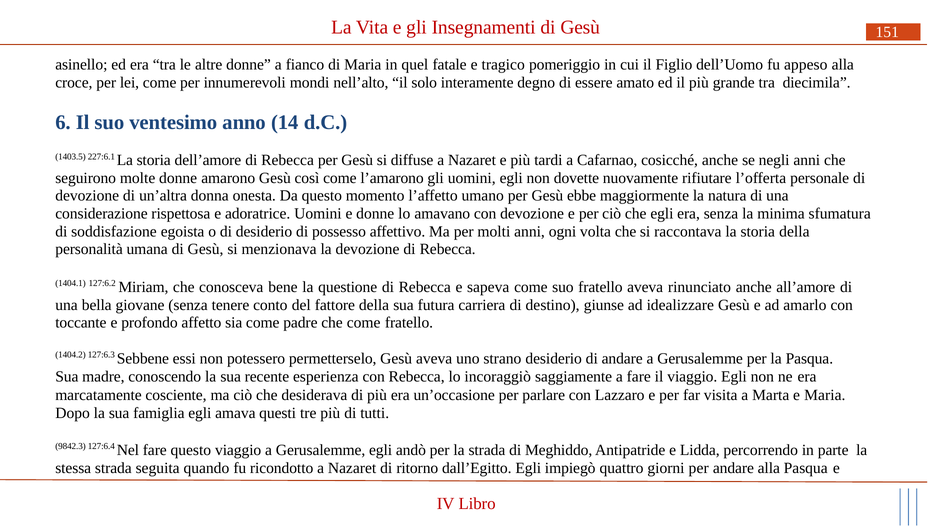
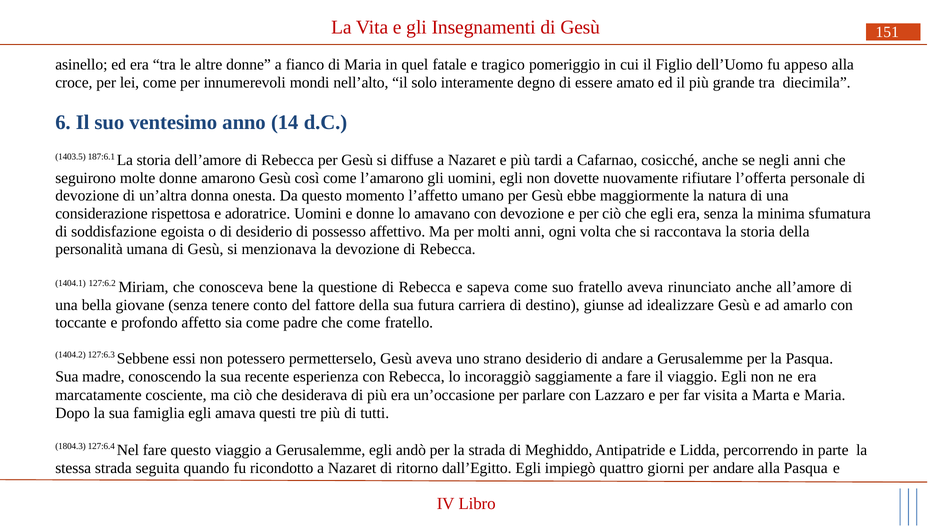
227:6.1: 227:6.1 -> 187:6.1 (101, 157)
9842.3: 9842.3 -> 1804.3 (71, 447)
